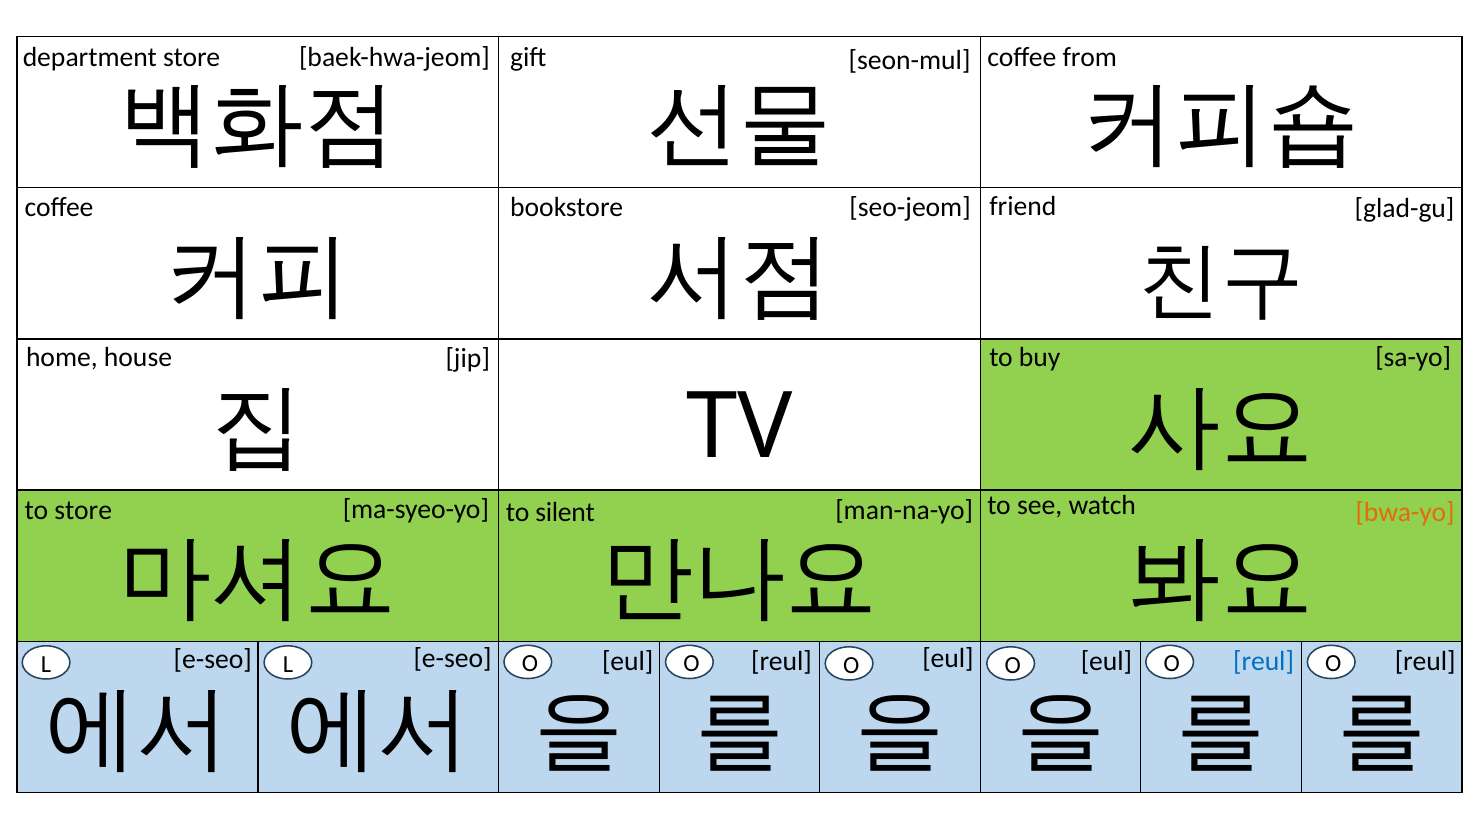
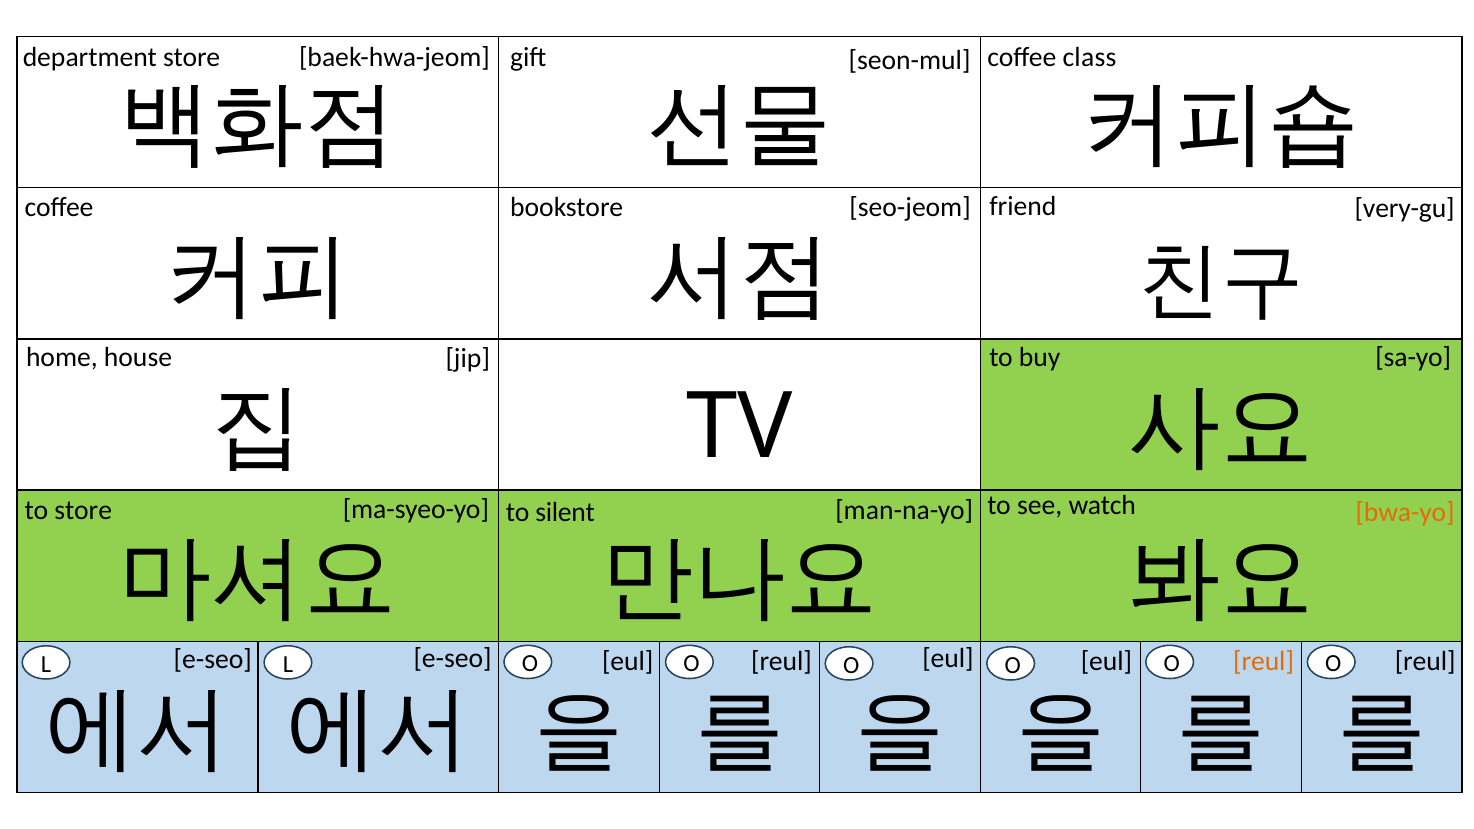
from: from -> class (1090, 57)
glad-gu: glad-gu -> very-gu (1405, 208)
reul colour: blue -> orange (1264, 661)
